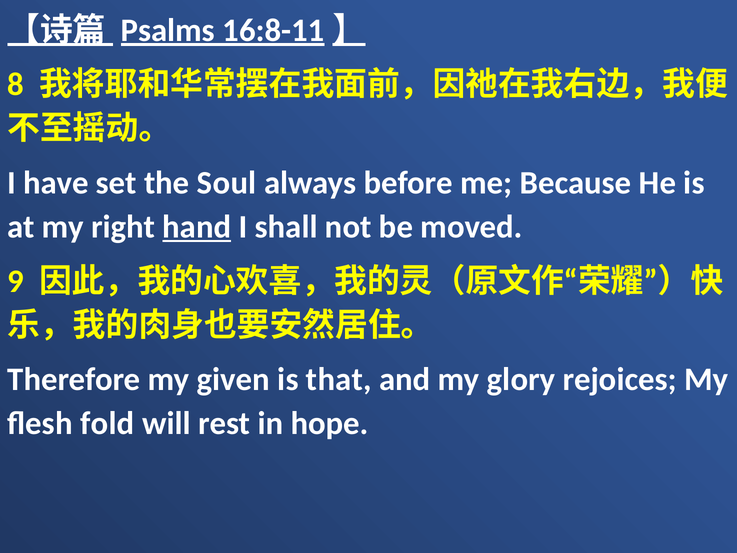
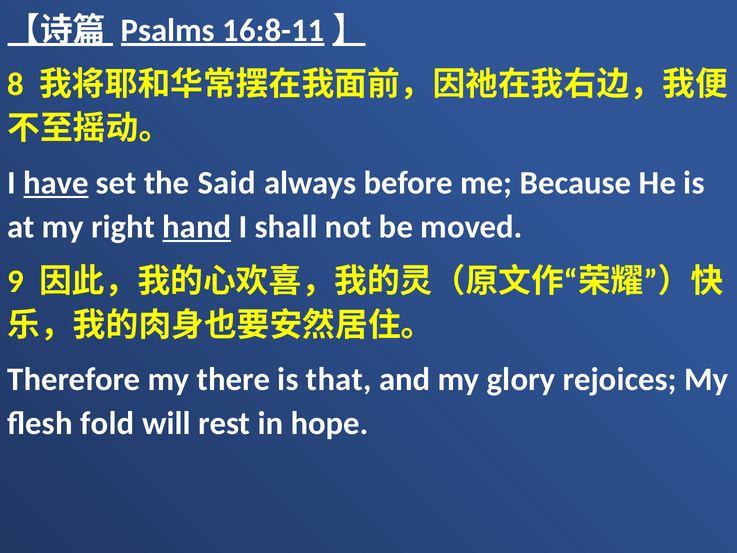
have underline: none -> present (56, 183)
Soul: Soul -> Said (227, 183)
given: given -> there (234, 379)
